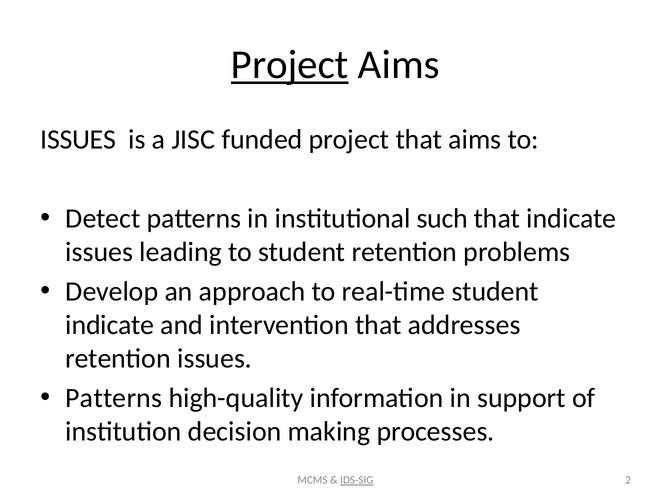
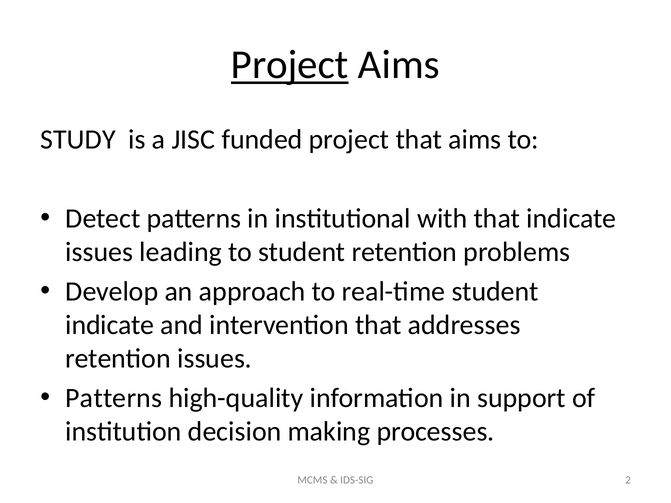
ISSUES: ISSUES -> STUDY (78, 140)
such: such -> with (442, 219)
IDS-SIG underline: present -> none (357, 480)
